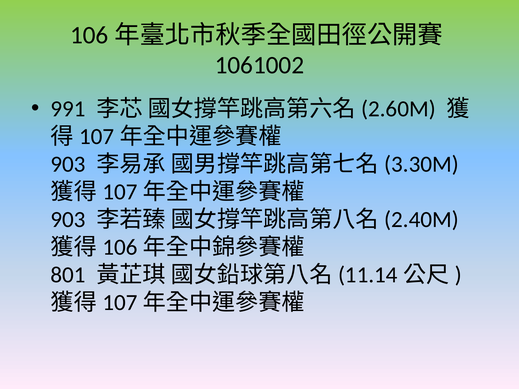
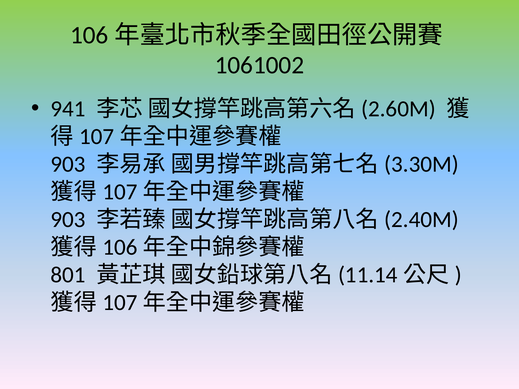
991: 991 -> 941 (68, 109)
